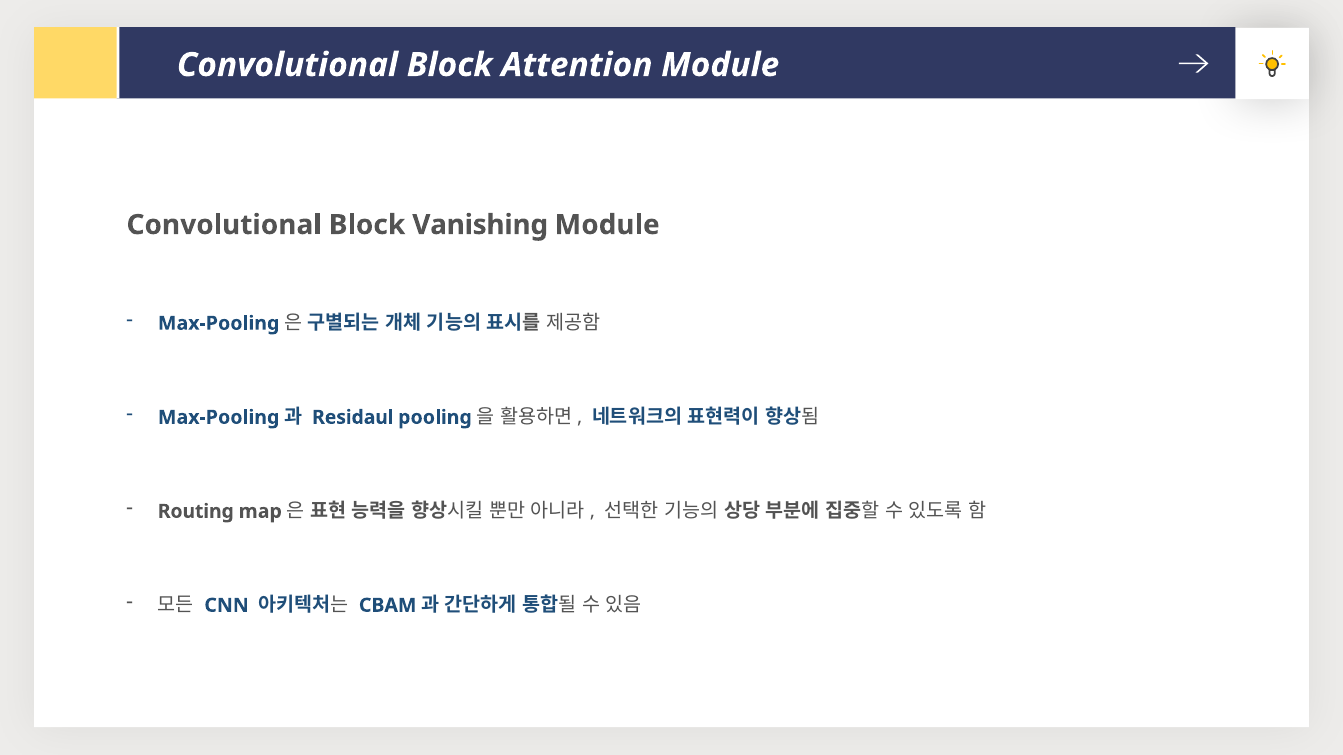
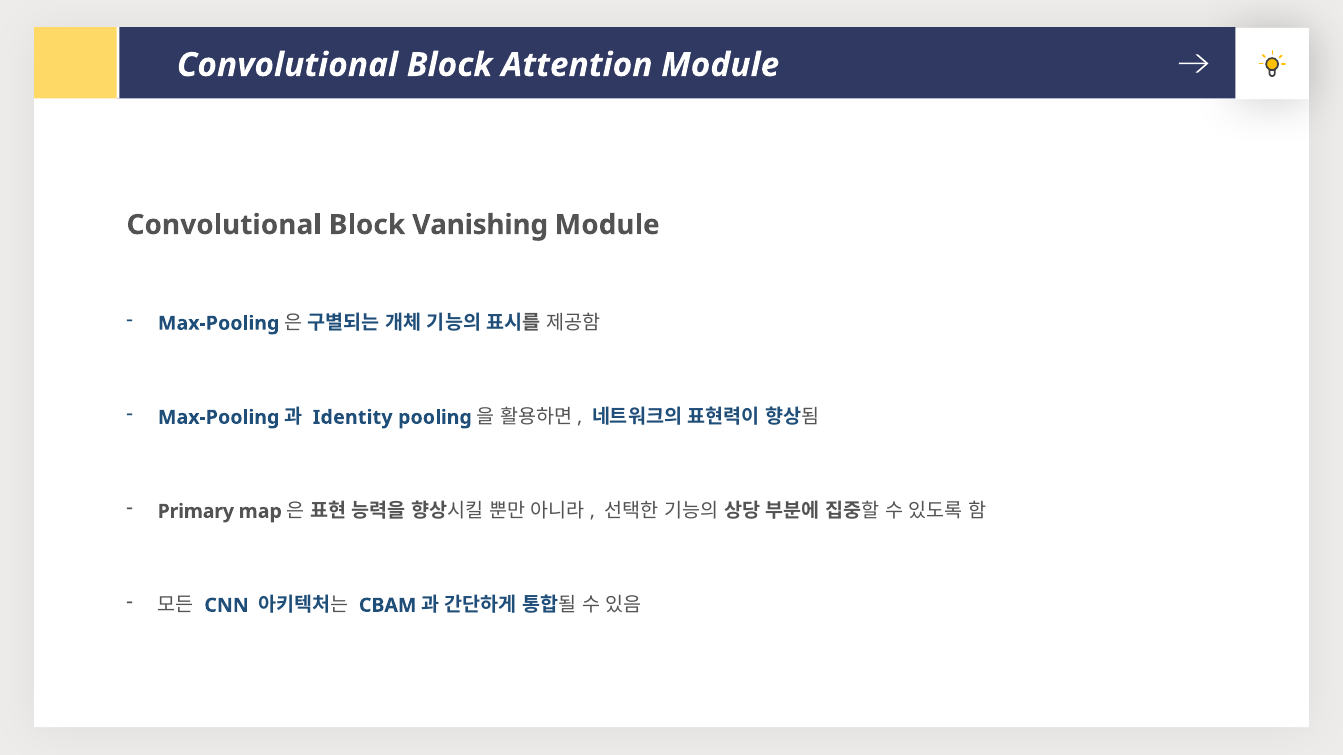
Residaul: Residaul -> Identity (353, 418)
Routing: Routing -> Primary (196, 512)
